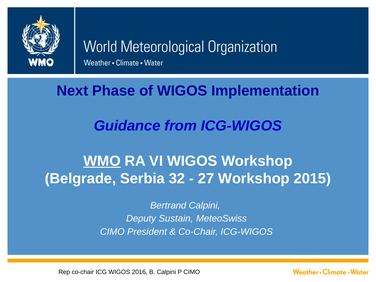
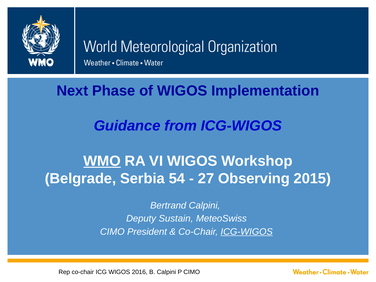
32: 32 -> 54 (177, 179)
27 Workshop: Workshop -> Observing (254, 179)
ICG-WIGOS underline: none -> present (247, 232)
